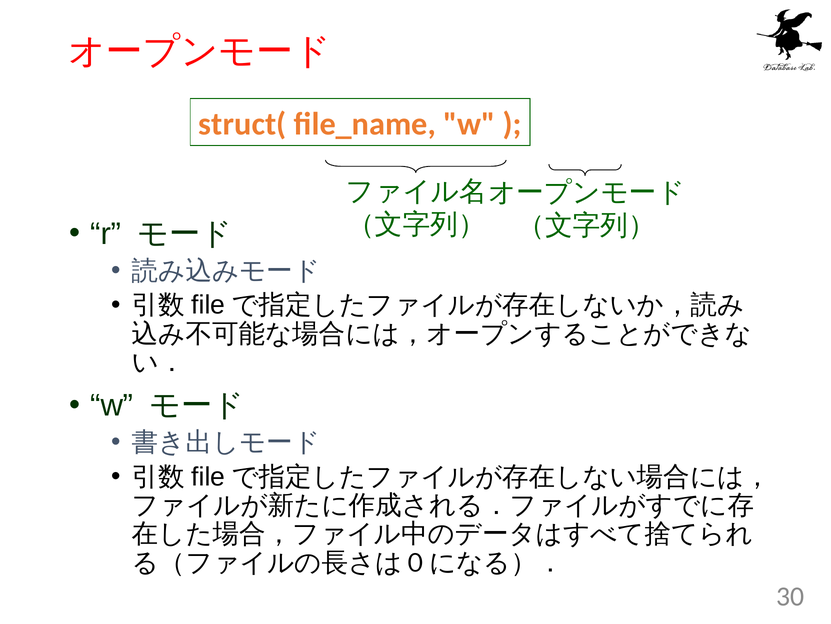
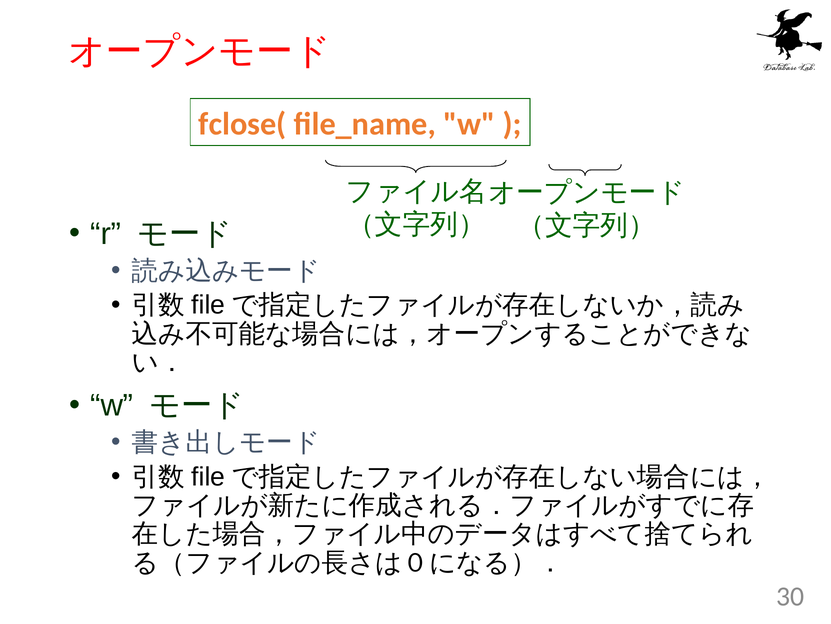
struct(: struct( -> fclose( (242, 124)
